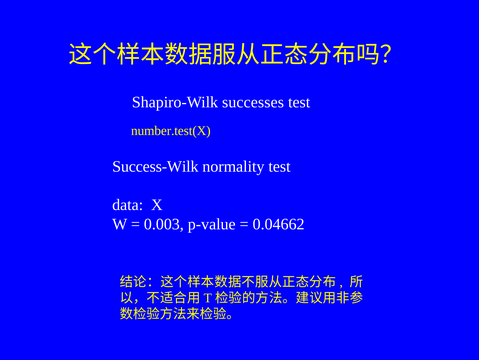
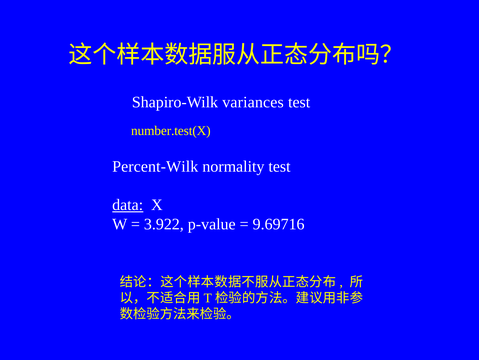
successes: successes -> variances (253, 102)
Success-Wilk: Success-Wilk -> Percent-Wilk (155, 166)
data underline: none -> present (128, 205)
0.003: 0.003 -> 3.922 (164, 224)
0.04662: 0.04662 -> 9.69716 (279, 224)
